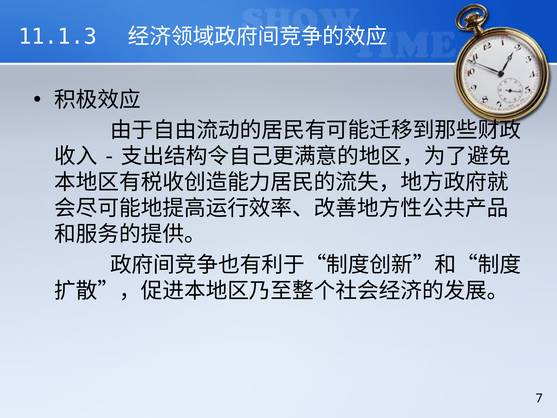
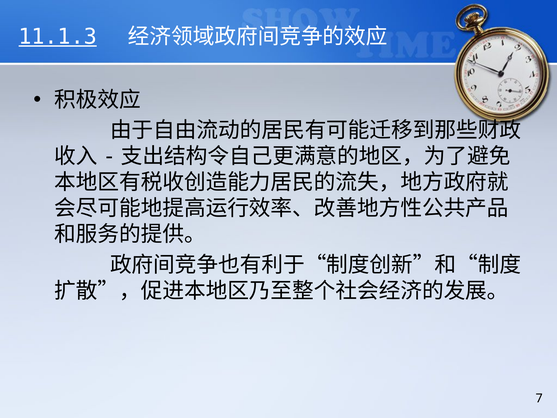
11.1.3 underline: none -> present (58, 37)
